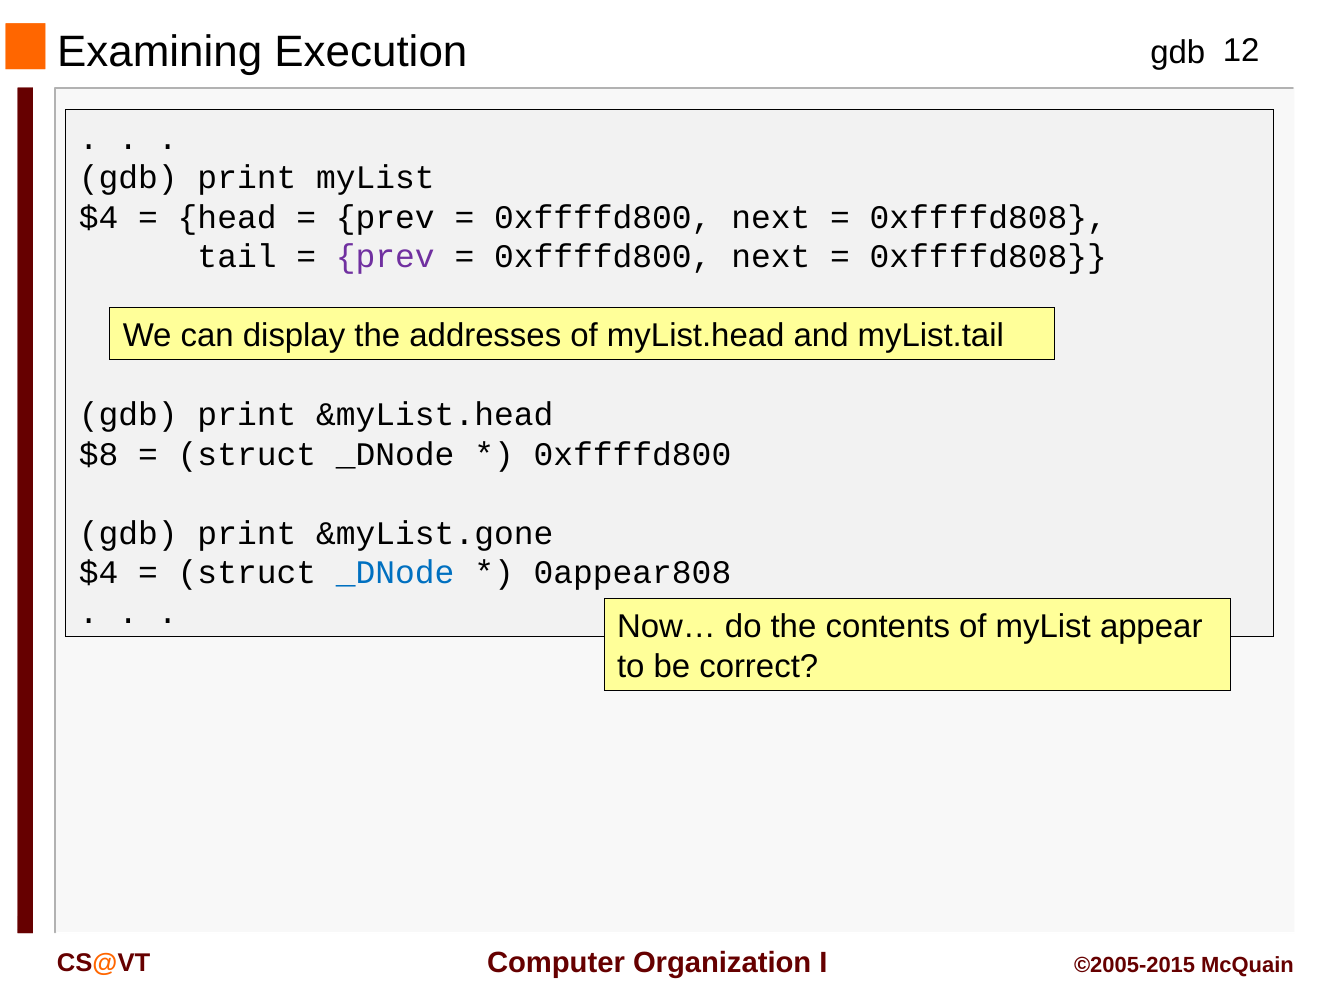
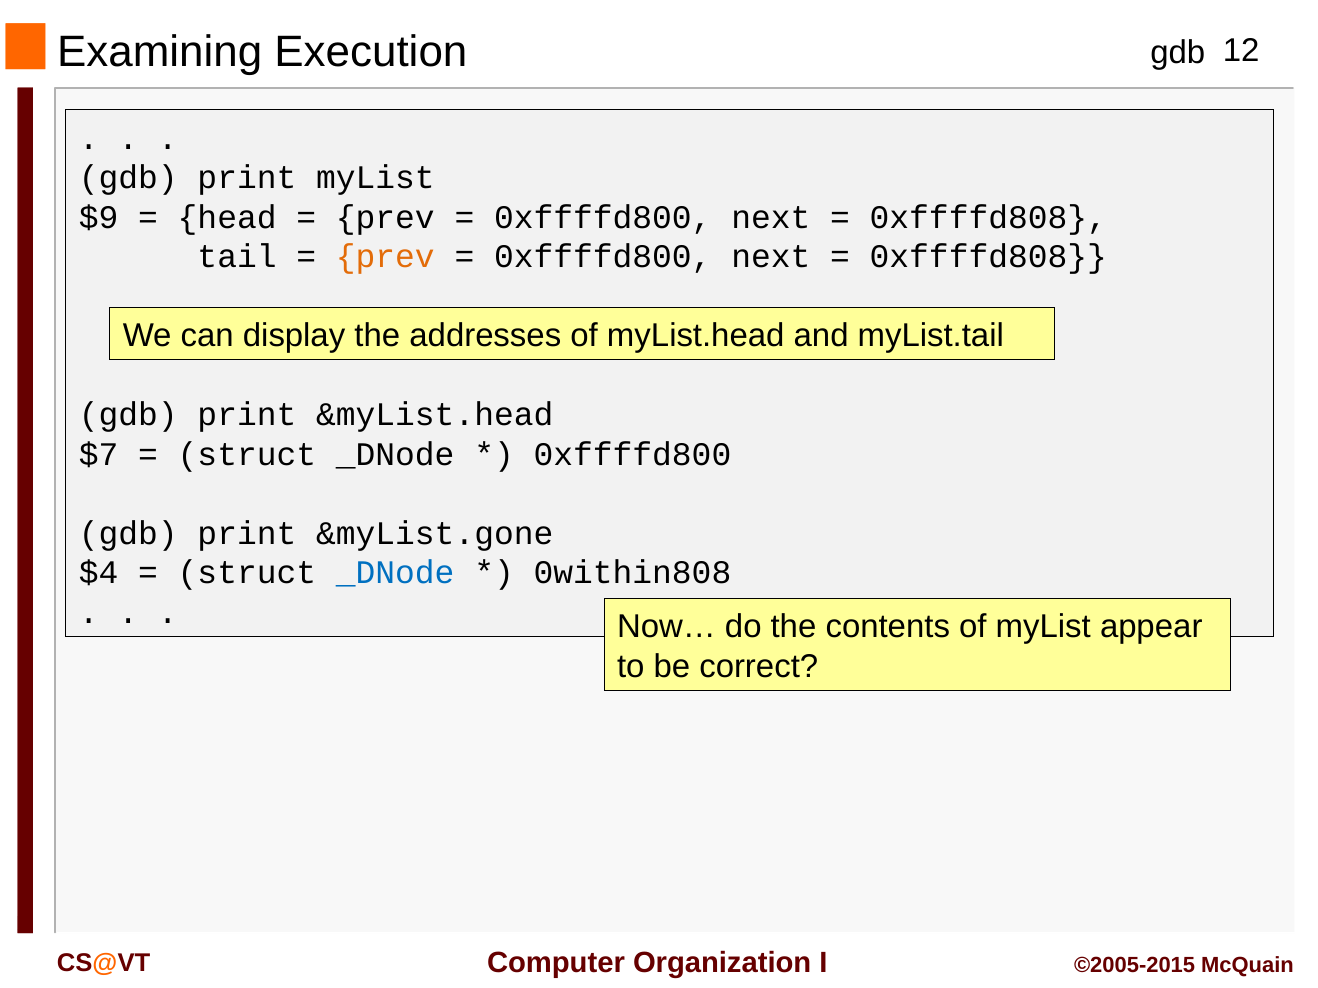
$4: $4 -> $9 (99, 217)
prev colour: purple -> orange (385, 257)
$8: $8 -> $7 (99, 455)
0appear808: 0appear808 -> 0within808 (632, 573)
